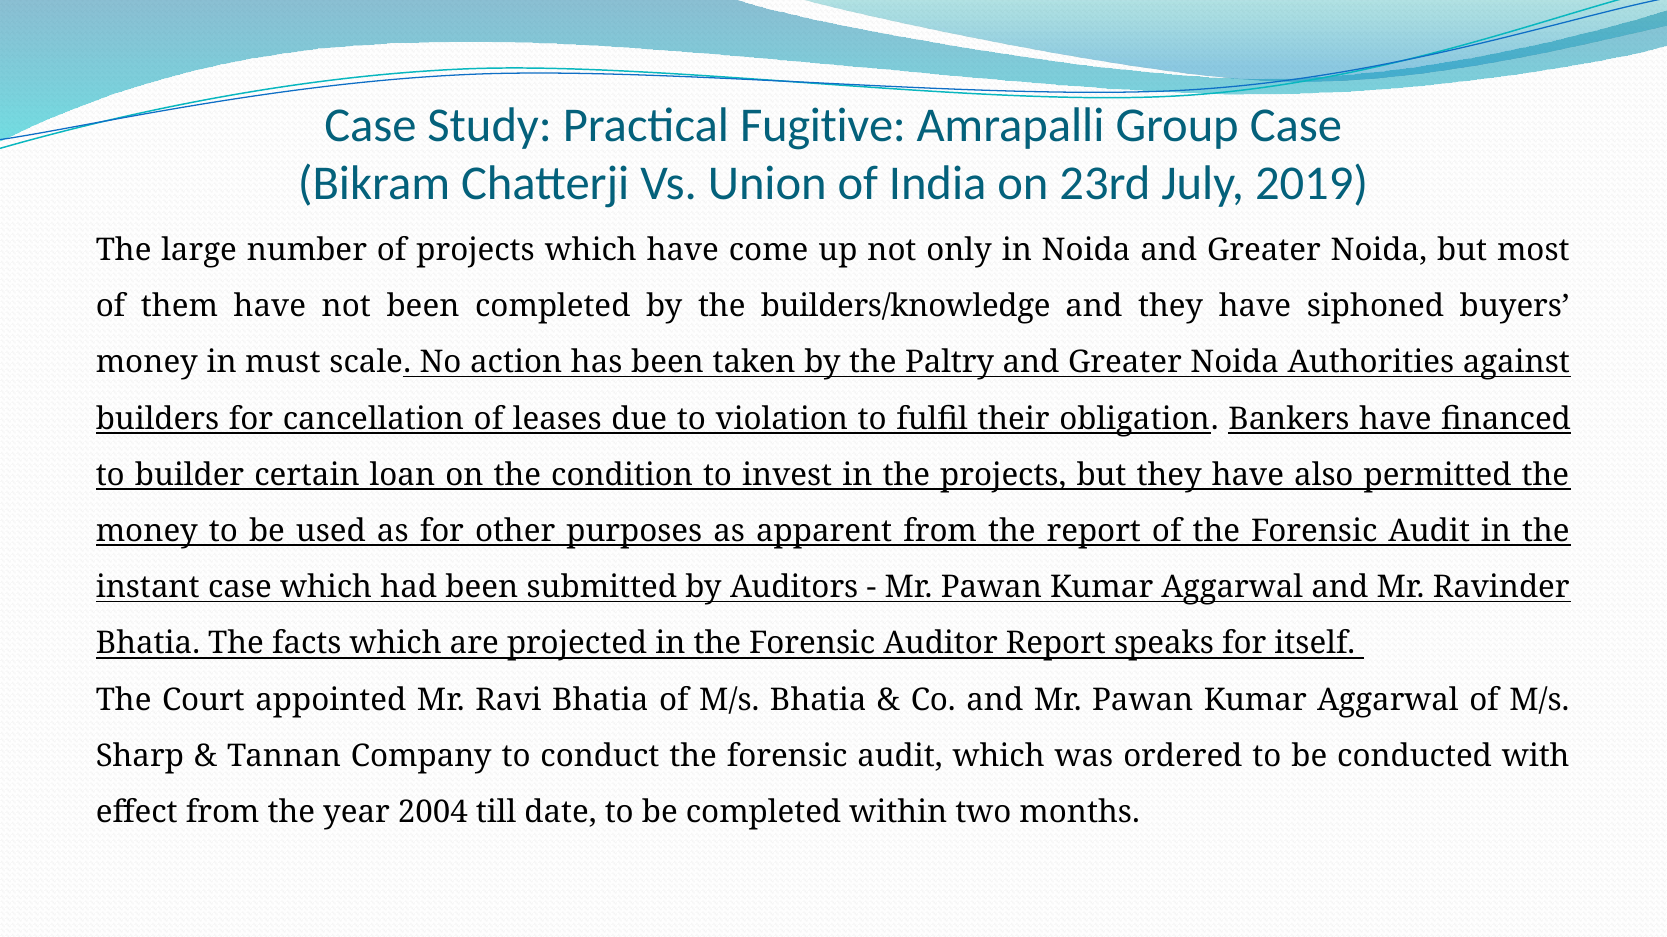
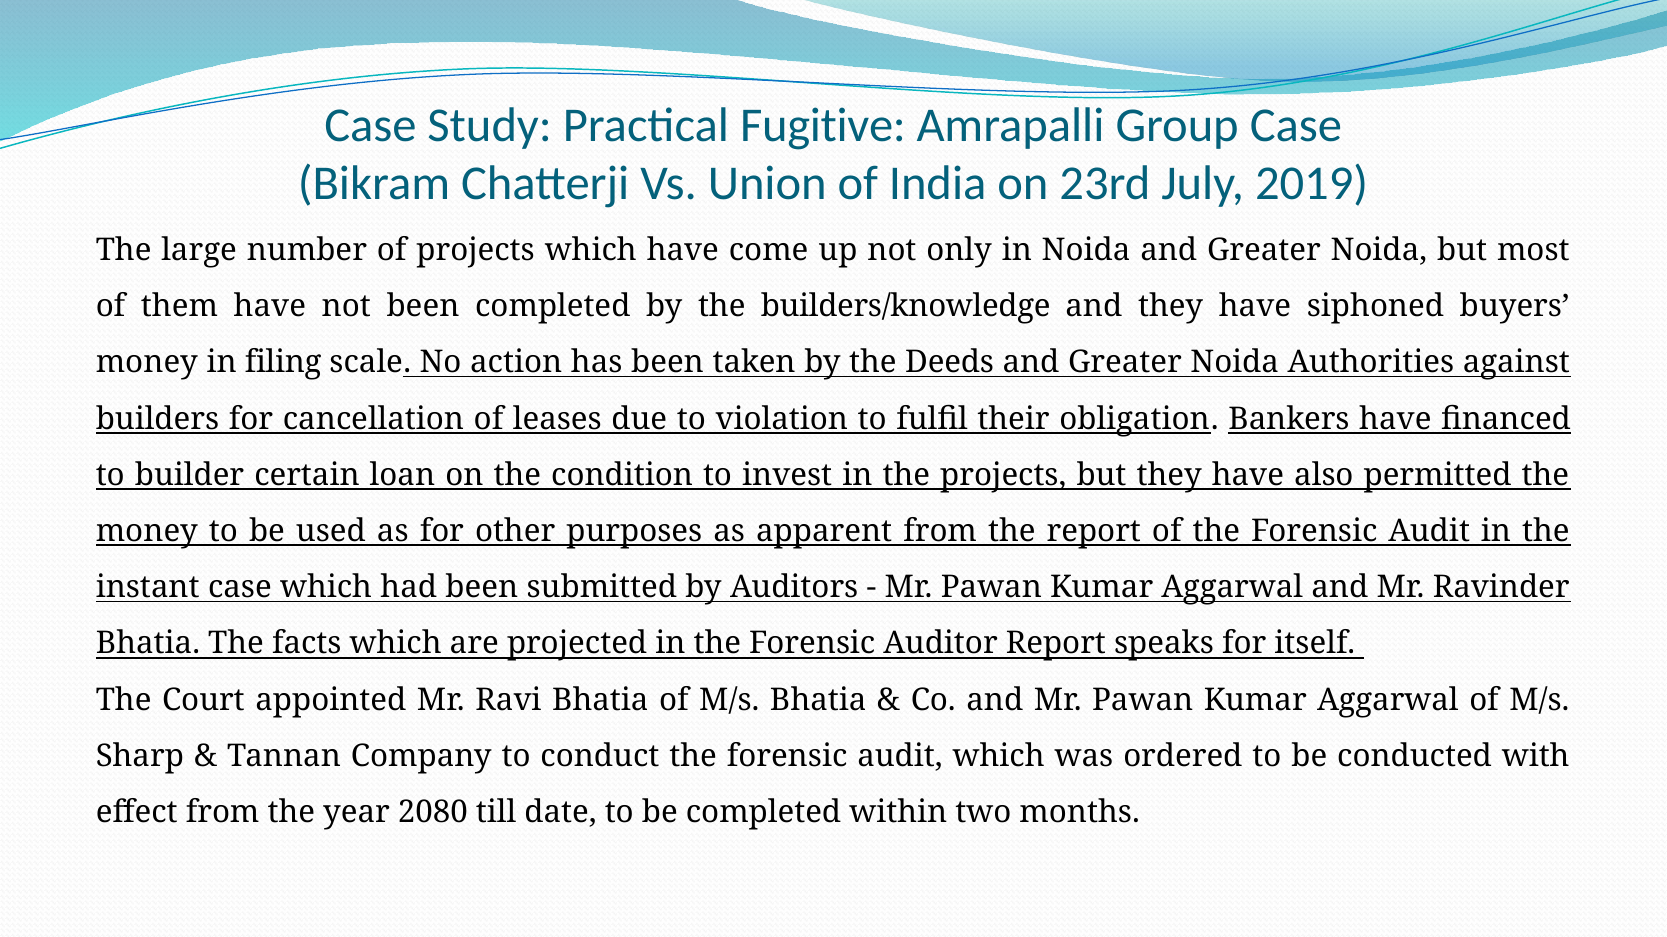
must: must -> filing (283, 363)
Paltry: Paltry -> Deeds (950, 363)
2004: 2004 -> 2080 (433, 813)
